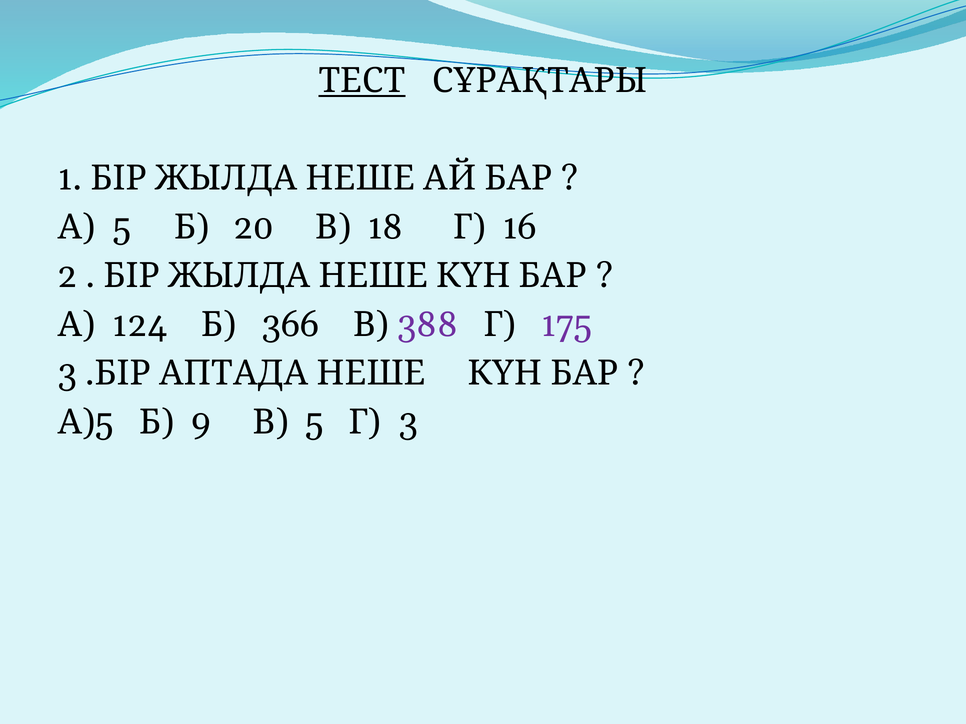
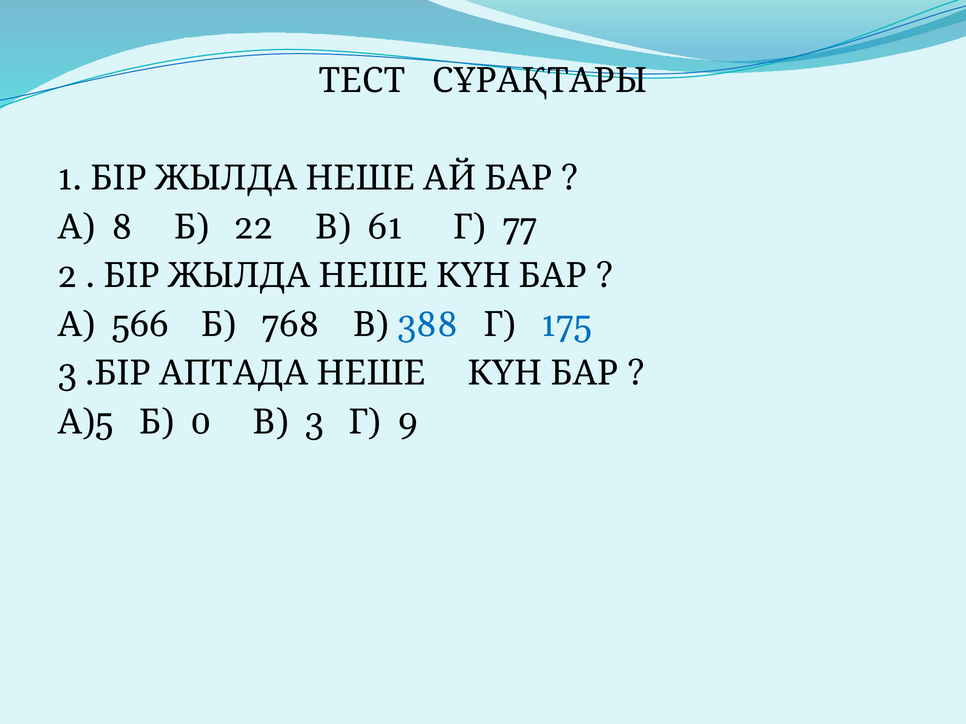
ТЕСТ underline: present -> none (362, 81)
5: 5 -> 8 (122, 227)
20: 20 -> 22 (254, 227)
18: 18 -> 61 (385, 227)
16: 16 -> 77 (520, 227)
124: 124 -> 566 (140, 325)
366: 366 -> 768 (291, 325)
388 colour: purple -> blue (428, 325)
175 colour: purple -> blue (567, 325)
9: 9 -> 0 (201, 423)
5: 5 -> 3 (315, 423)
3: 3 -> 9 (408, 423)
